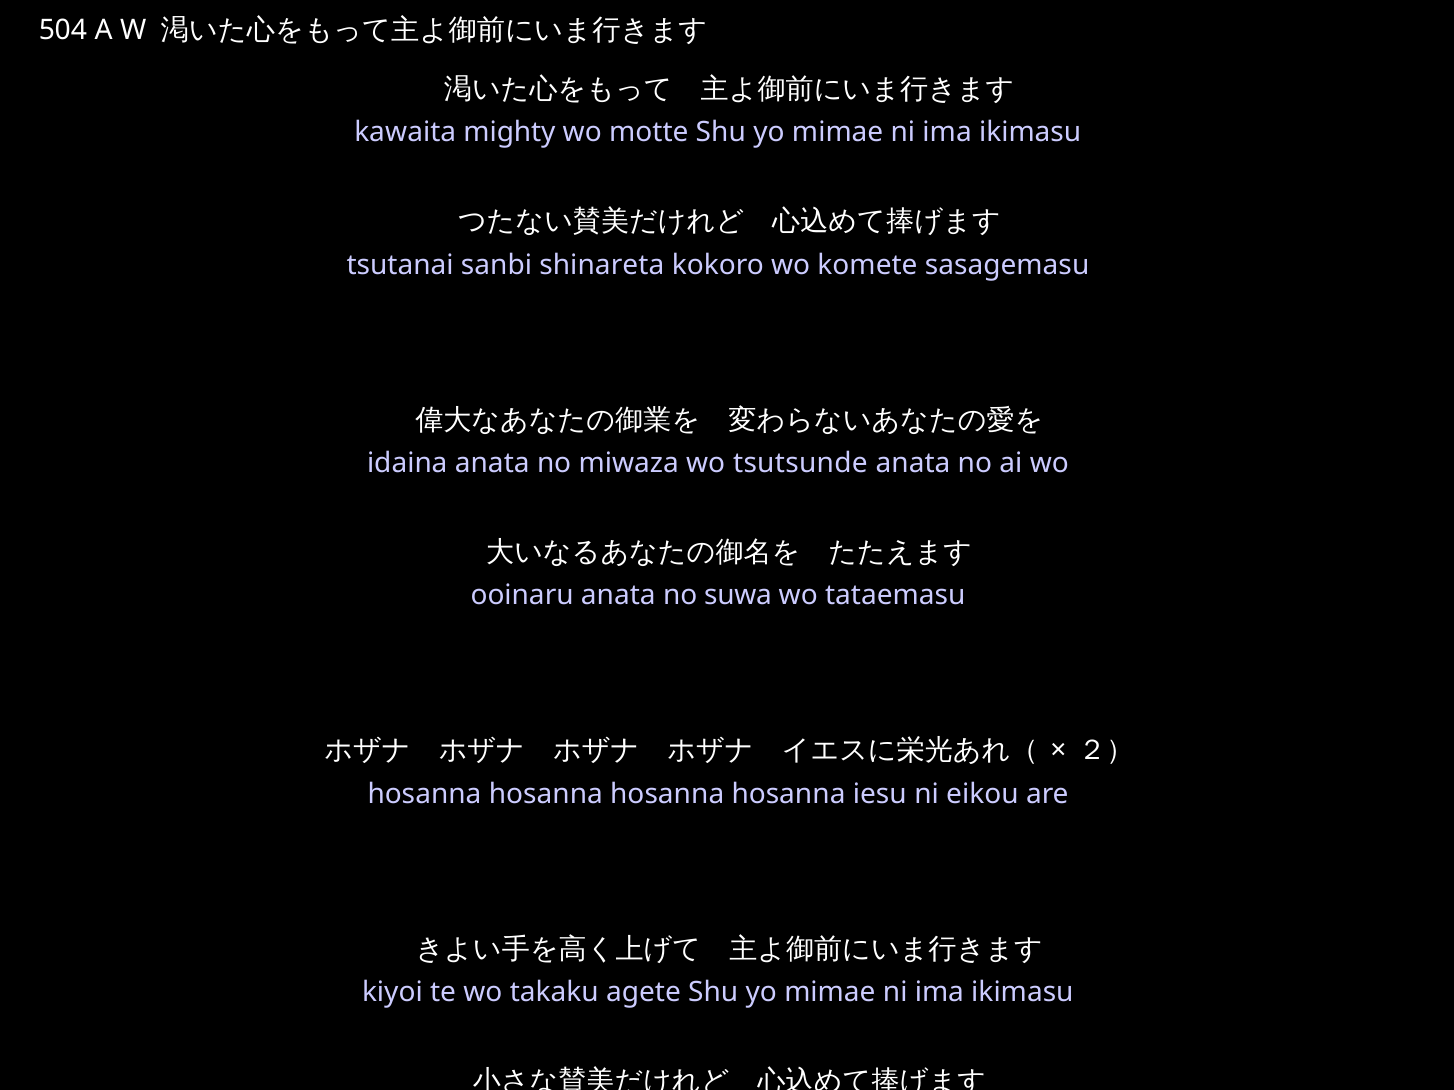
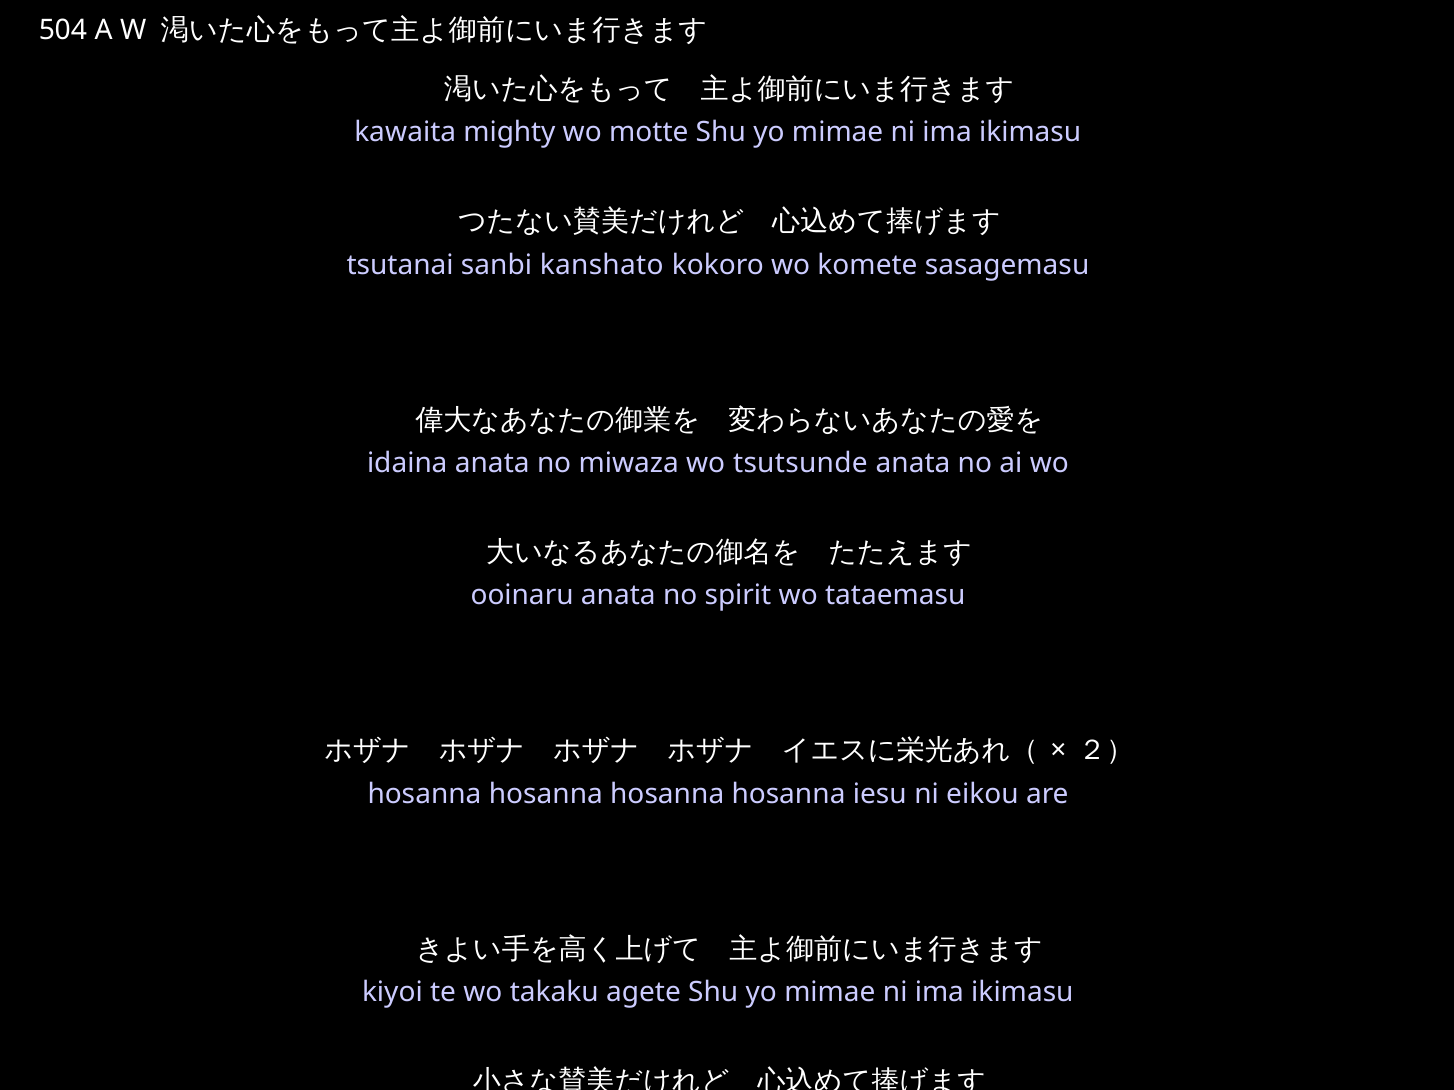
shinareta: shinareta -> kanshato (602, 265)
suwa: suwa -> spirit (738, 596)
